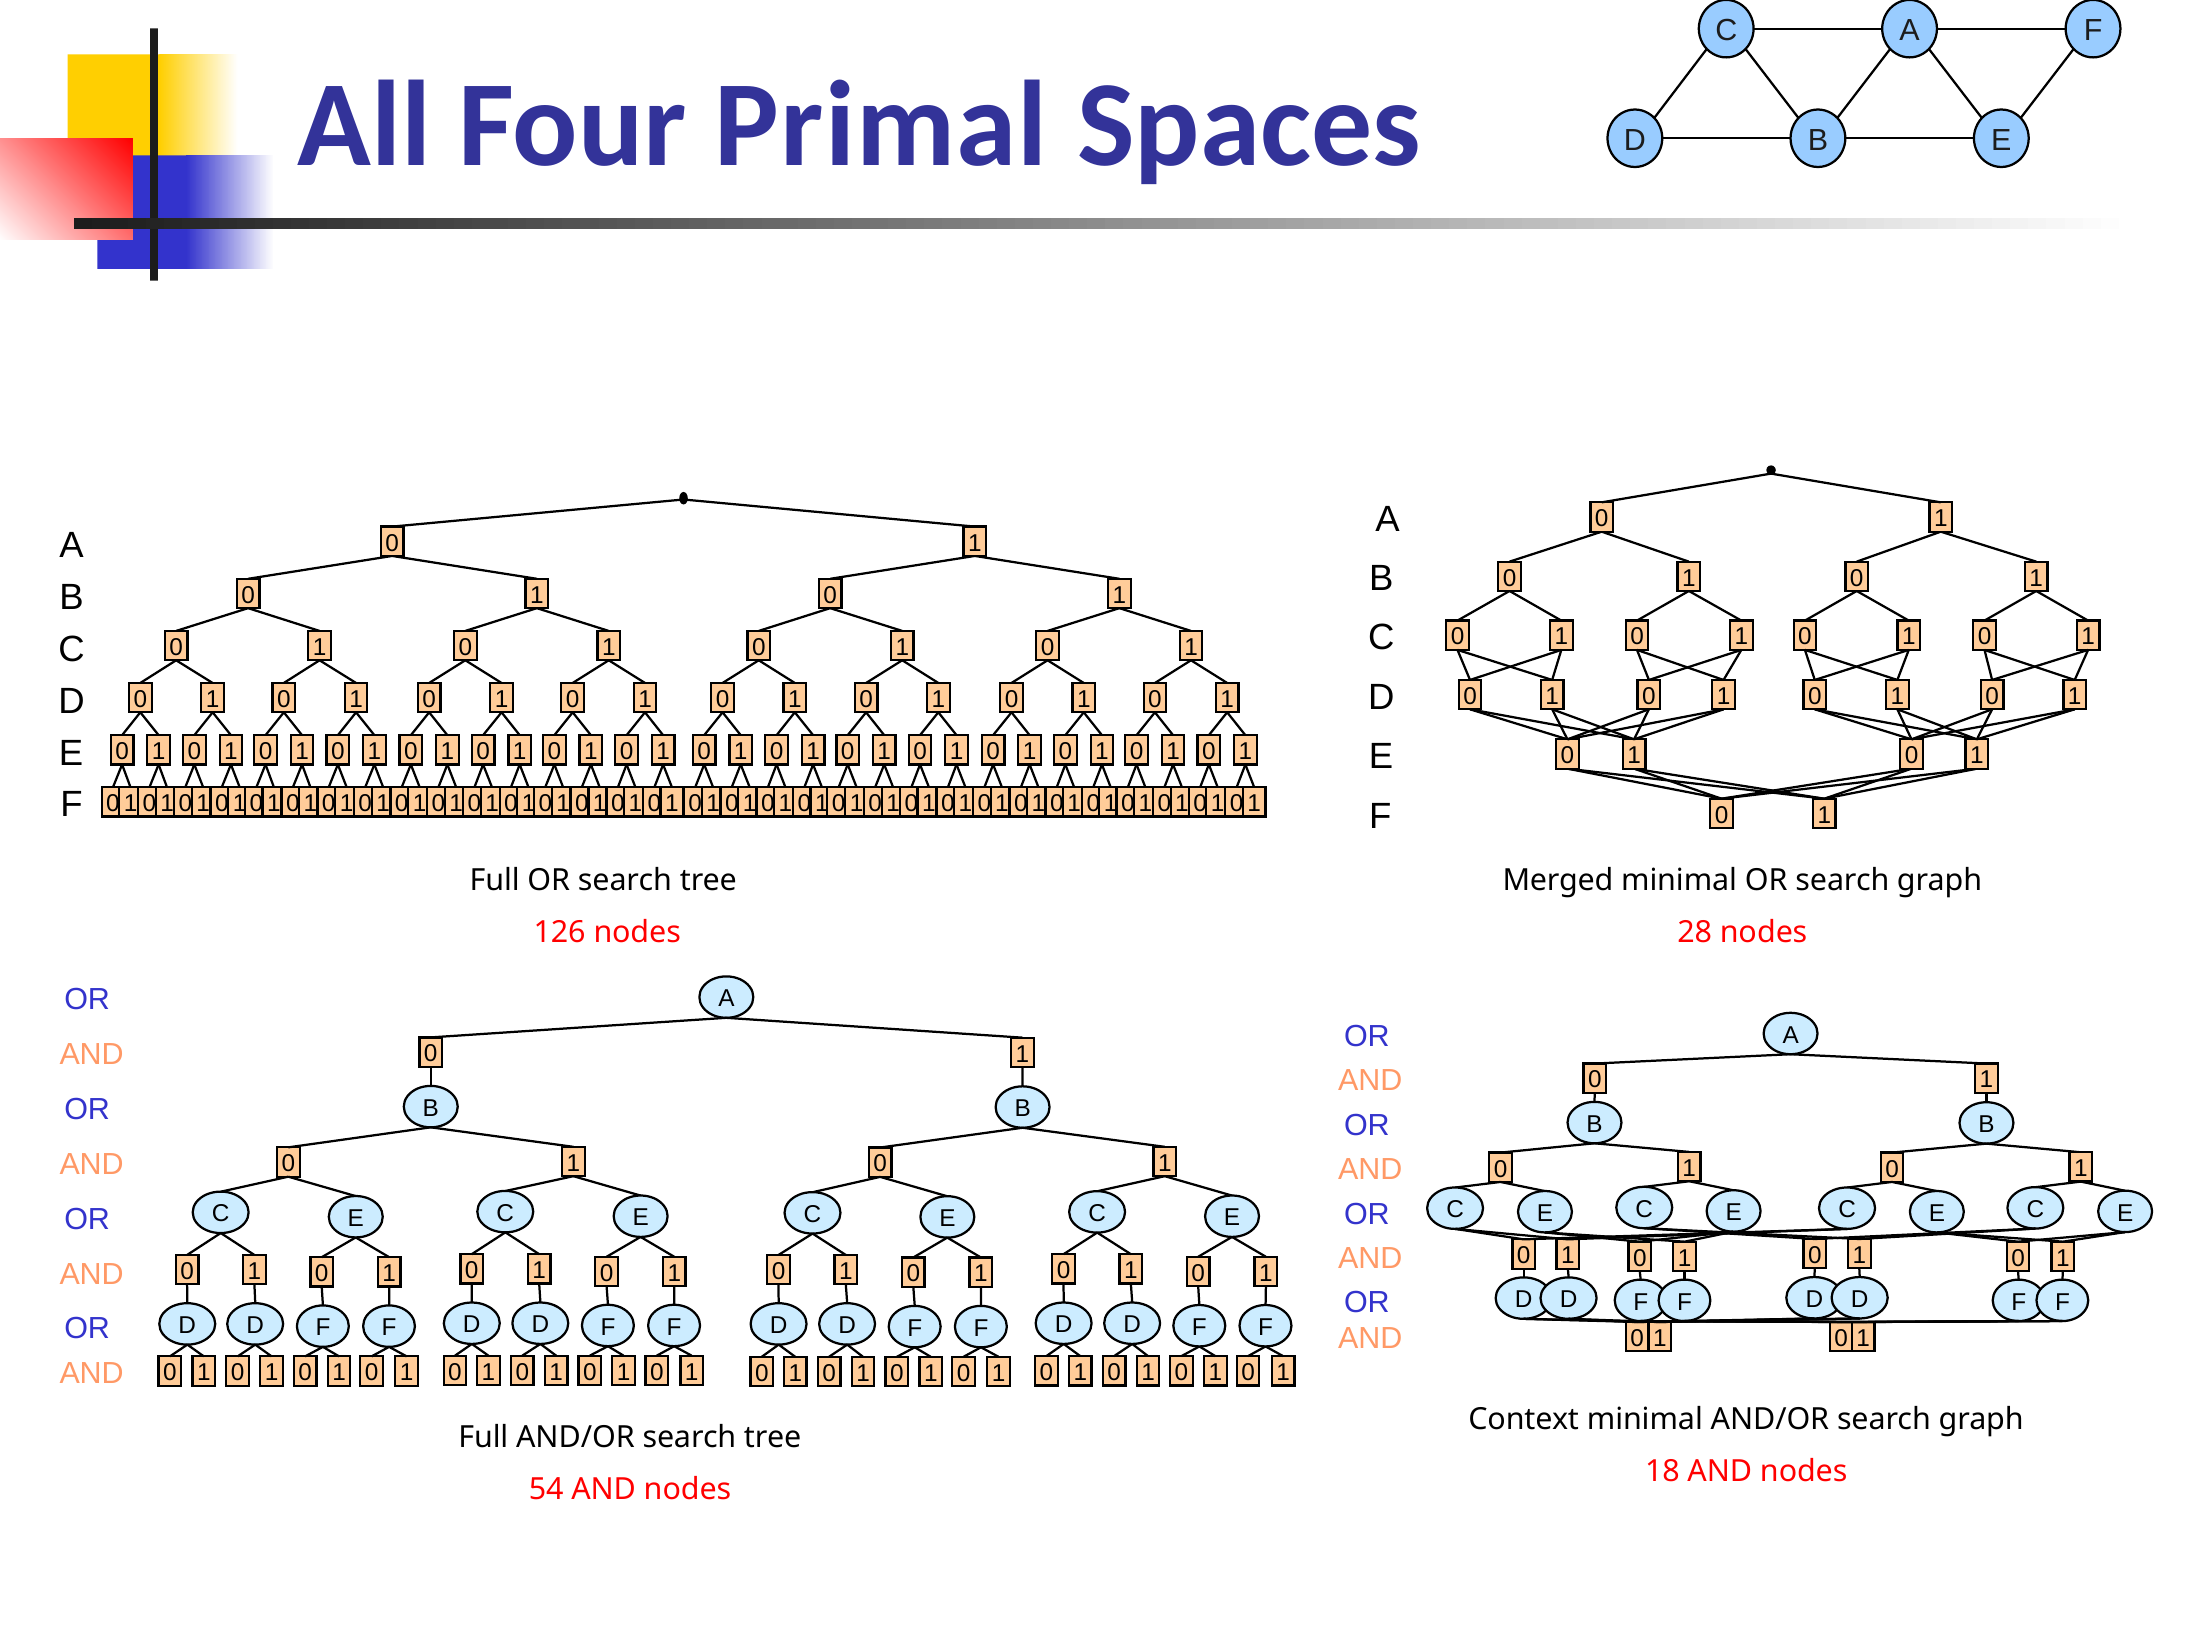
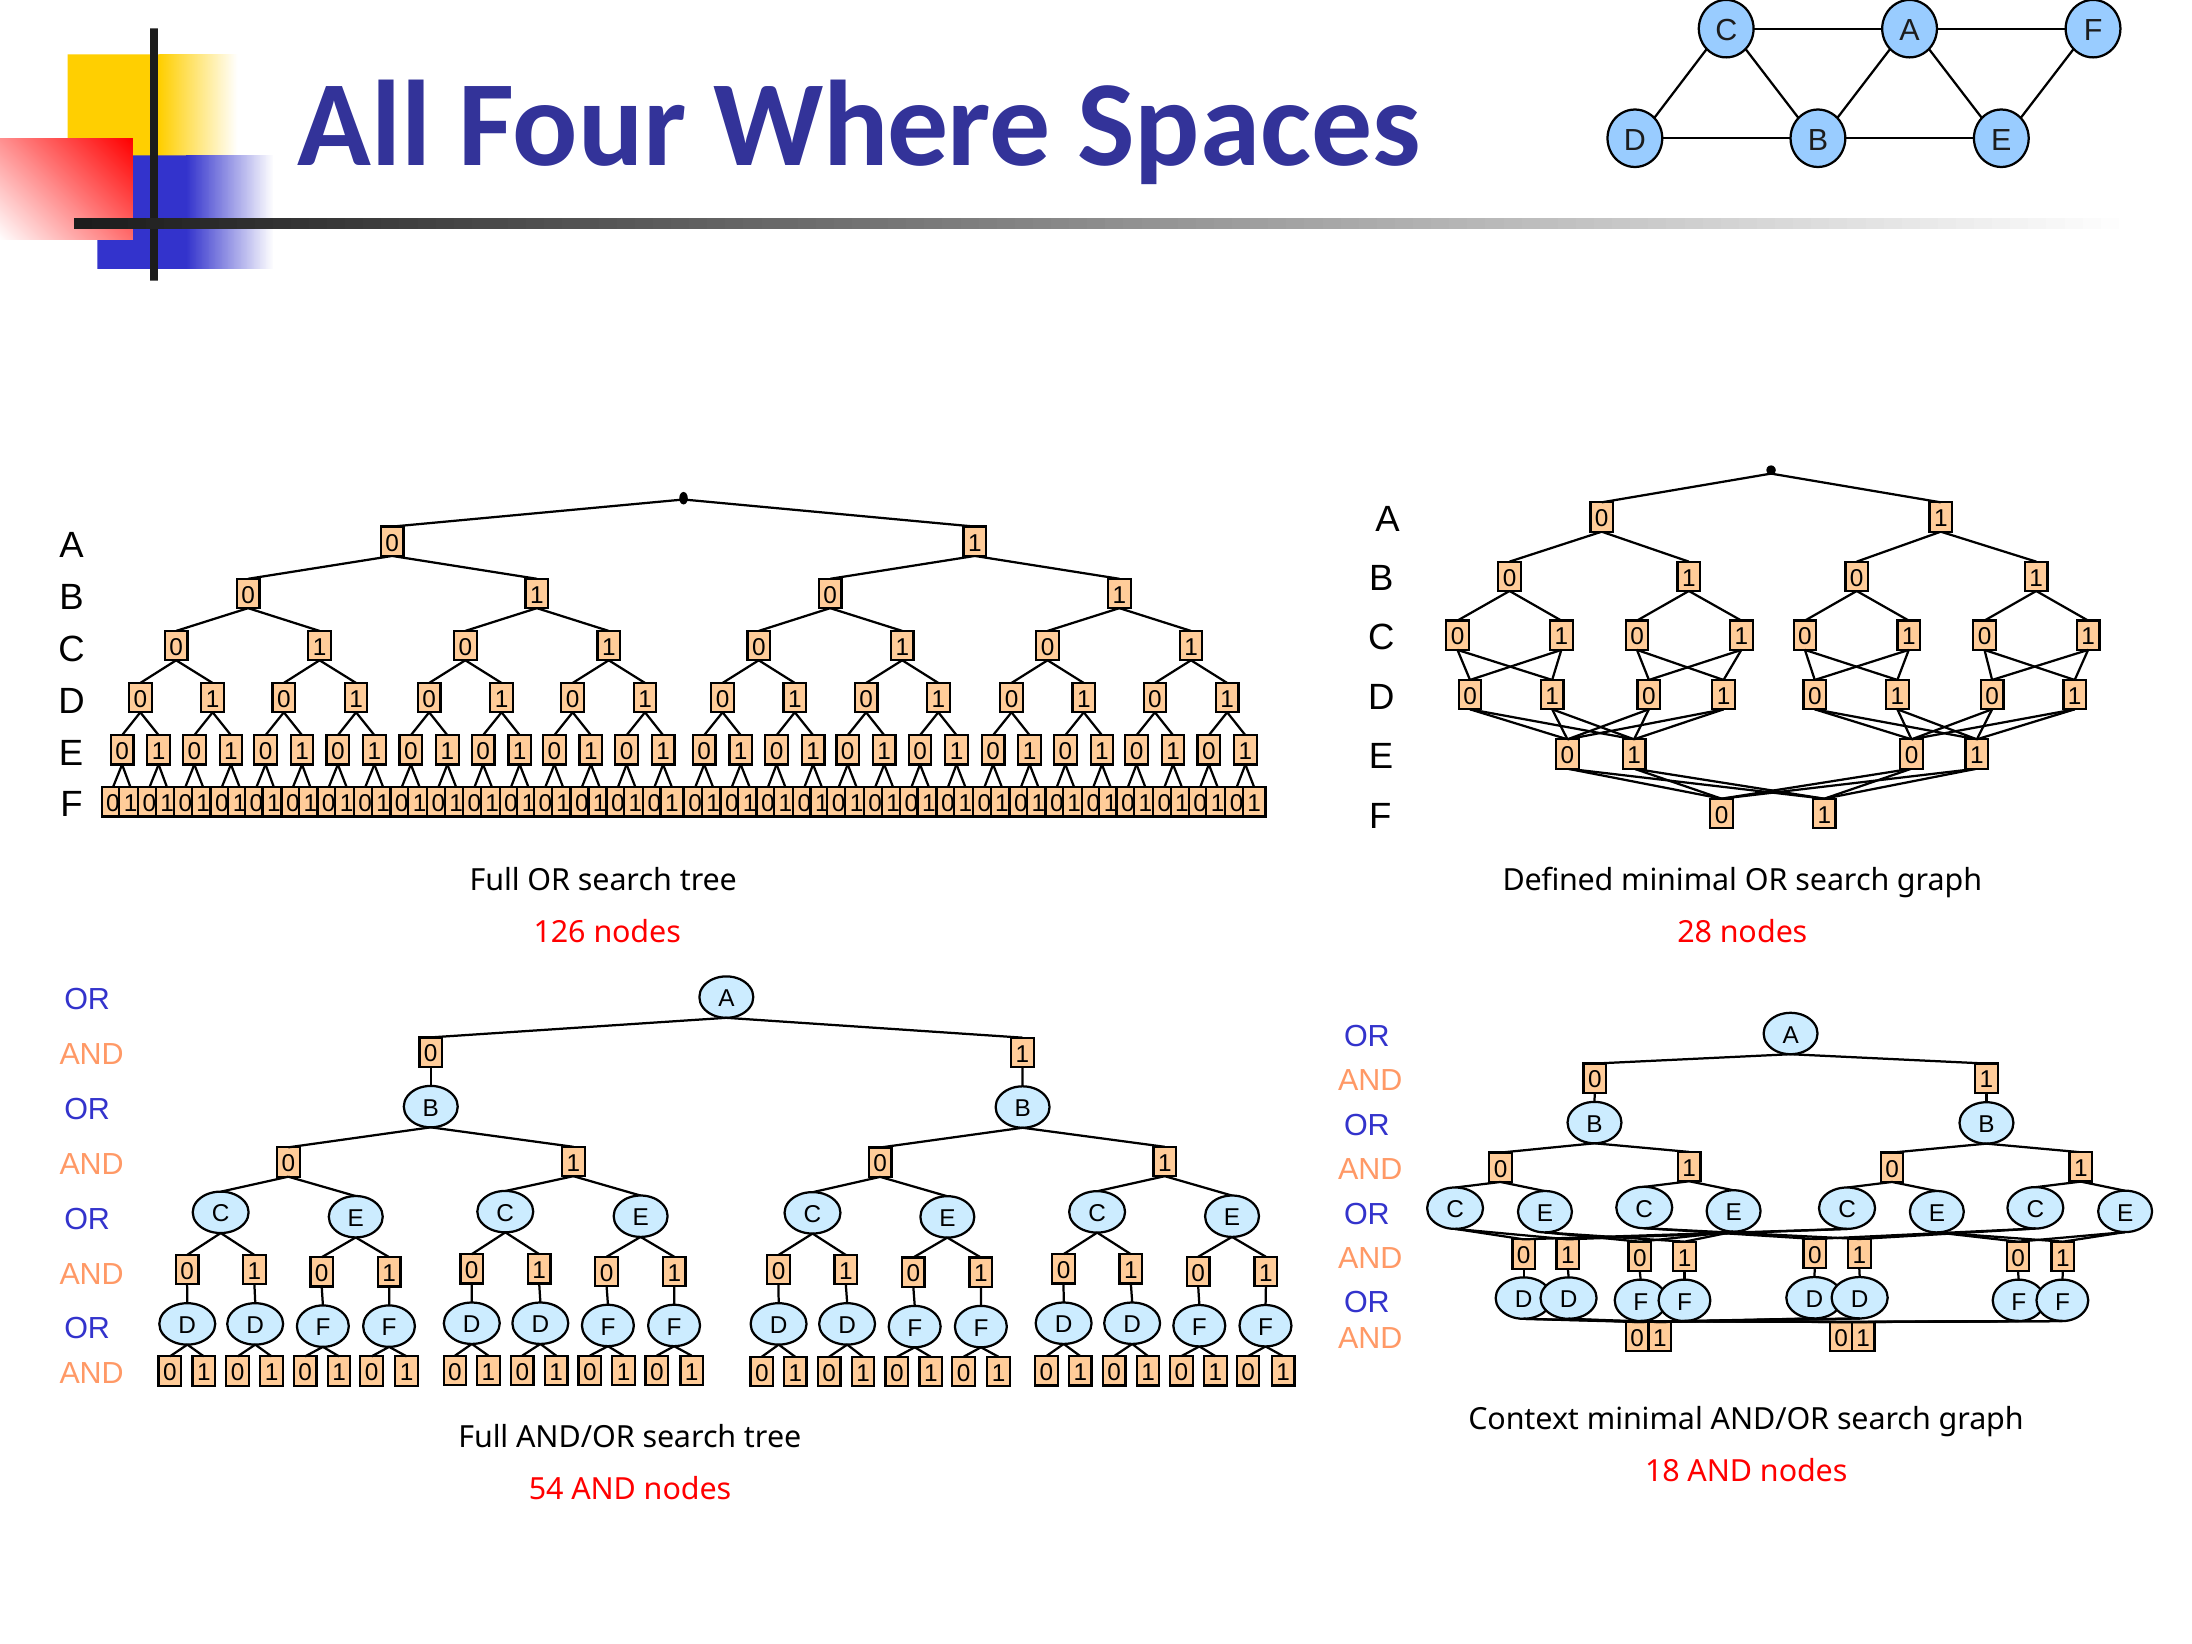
Primal: Primal -> Where (882, 125)
Merged: Merged -> Defined (1558, 881)
